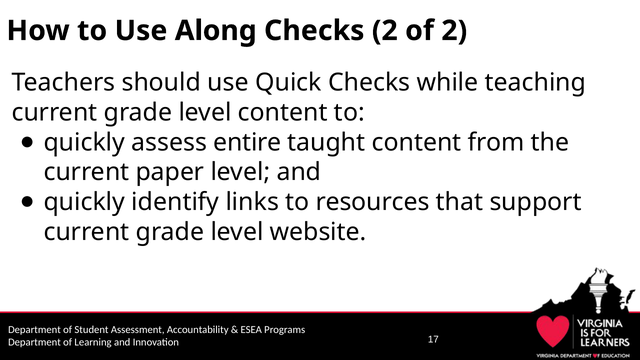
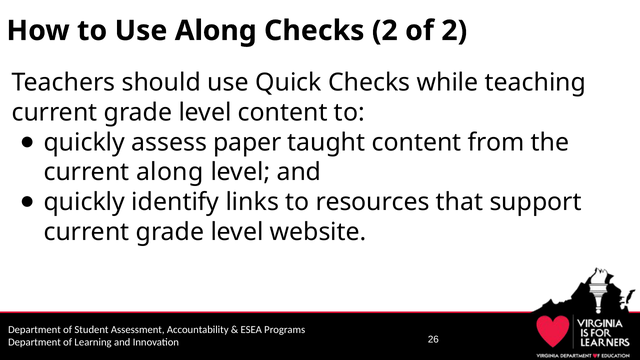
entire: entire -> paper (247, 142)
current paper: paper -> along (170, 172)
17: 17 -> 26 (433, 339)
